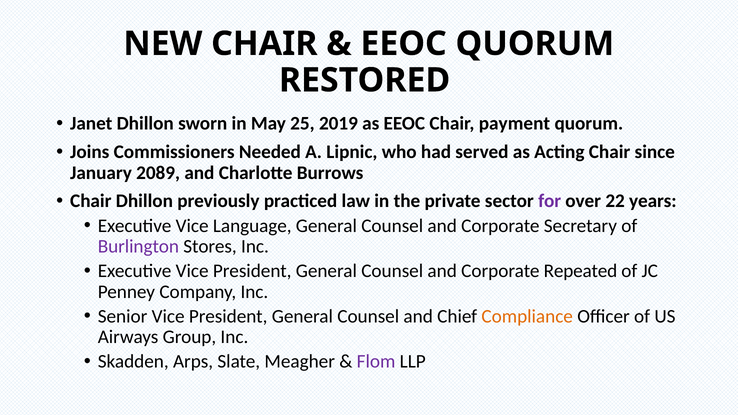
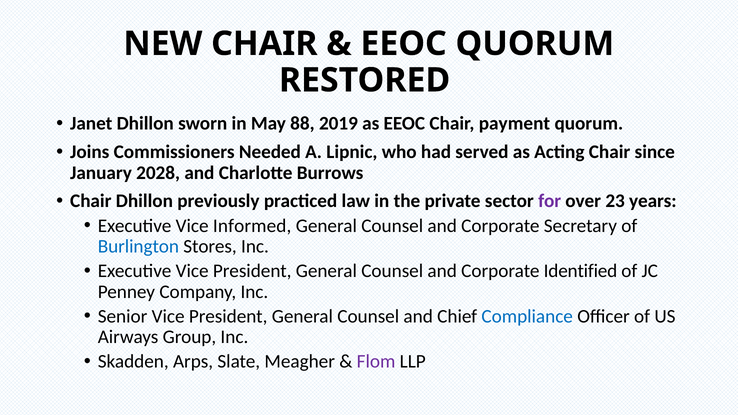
25: 25 -> 88 (302, 124)
2089: 2089 -> 2028 (158, 173)
22: 22 -> 23 (615, 201)
Language: Language -> Informed (252, 226)
Burlington colour: purple -> blue (138, 246)
Repeated: Repeated -> Identified (581, 271)
Compliance colour: orange -> blue (527, 316)
